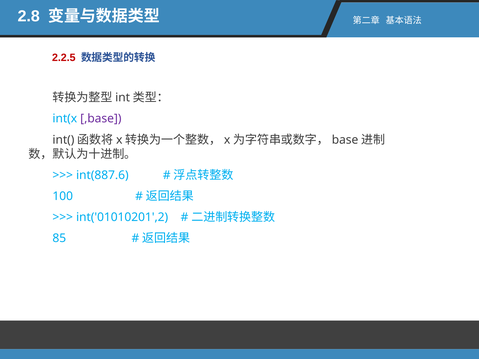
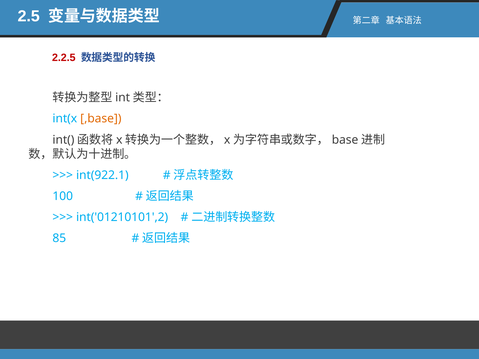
2.8: 2.8 -> 2.5 (29, 16)
,base colour: purple -> orange (101, 119)
int(887.6: int(887.6 -> int(922.1 (102, 175)
int('01010201',2: int('01010201',2 -> int('01210101',2 (122, 217)
